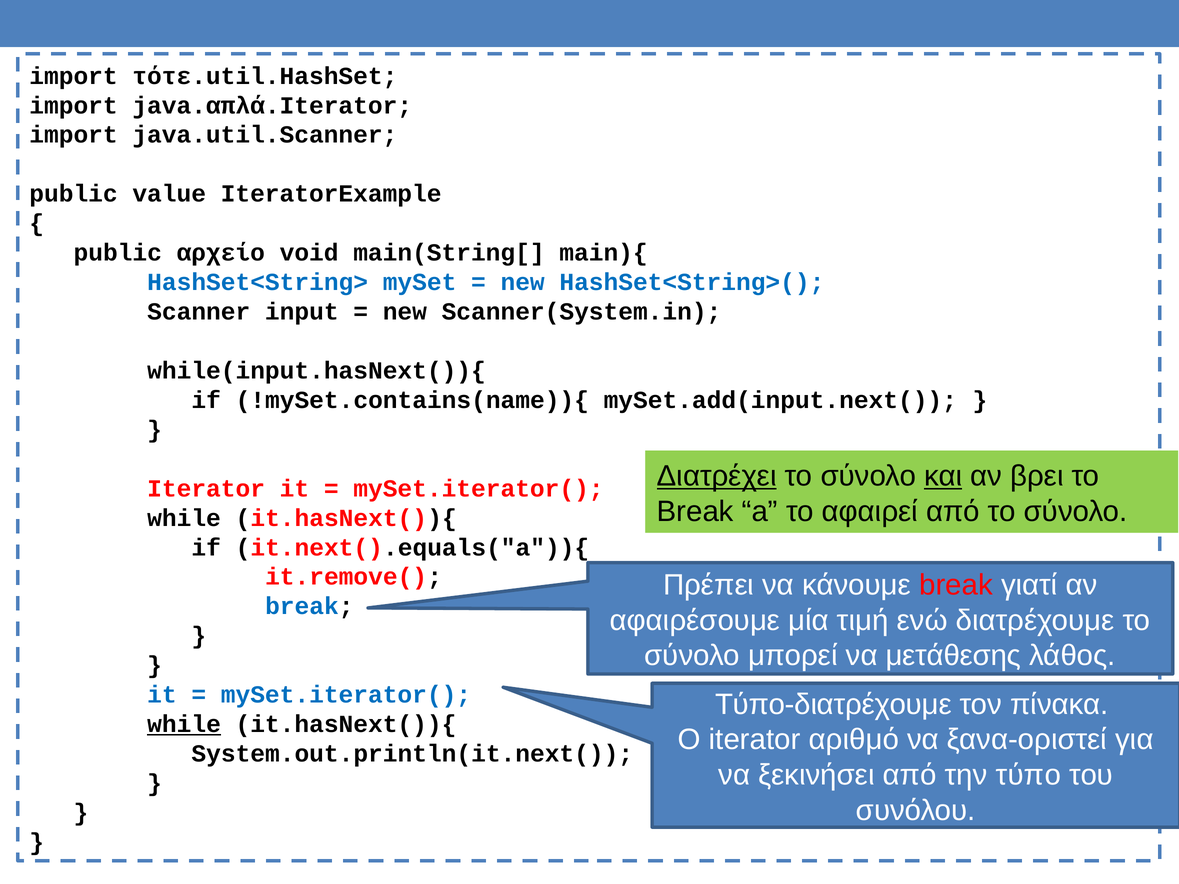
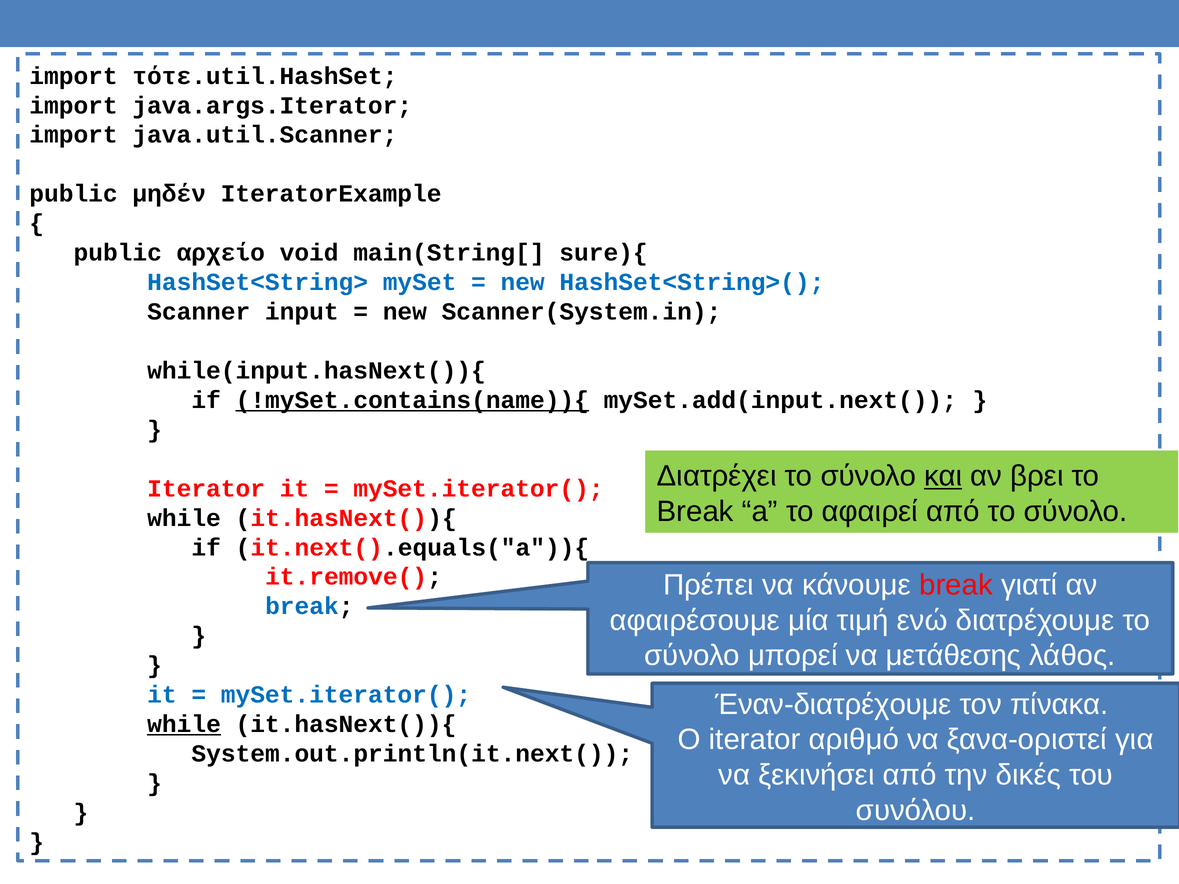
java.απλά.Iterator: java.απλά.Iterator -> java.args.Iterator (272, 105)
value: value -> μηδέν (169, 194)
main){: main){ -> sure){ (604, 253)
!mySet.contains(name)){ underline: none -> present (412, 400)
Διατρέχει underline: present -> none (717, 476)
Τύπο-διατρέχουμε: Τύπο-διατρέχουμε -> Έναν-διατρέχουμε (833, 704)
τύπο: τύπο -> δικές (1028, 775)
